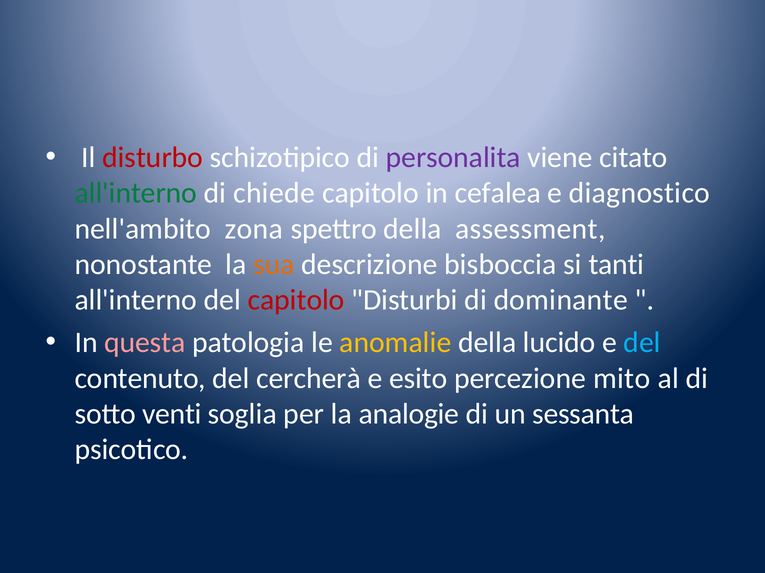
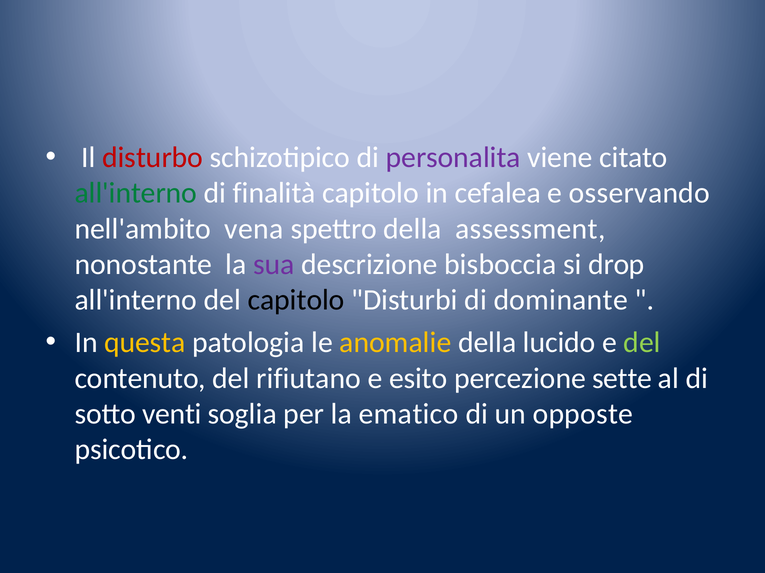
chiede: chiede -> finalità (274, 193)
diagnostico: diagnostico -> osservando (640, 193)
zona: zona -> vena (254, 229)
sua colour: orange -> purple (274, 265)
tanti: tanti -> drop (616, 265)
capitolo colour: red -> black (296, 301)
questa colour: pink -> yellow (145, 343)
del colour: light blue -> light green (642, 343)
cercherà: cercherà -> rifiutano (309, 379)
mito: mito -> sette (622, 379)
analogie: analogie -> ematico (409, 414)
sessanta: sessanta -> opposte (583, 414)
